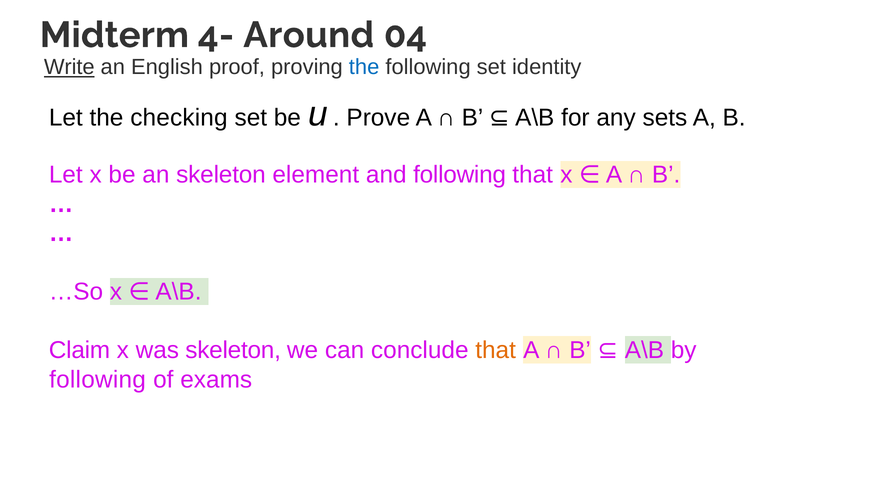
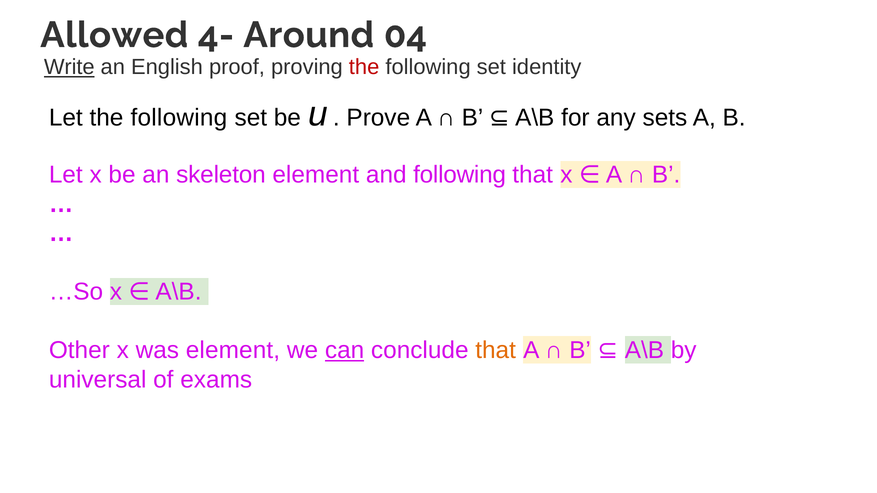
Midterm: Midterm -> Allowed (114, 35)
the colour: blue -> red (364, 67)
Let the checking: checking -> following (179, 118)
Claim: Claim -> Other (79, 350)
was skeleton: skeleton -> element (233, 350)
can underline: none -> present (345, 350)
following: following -> universal (98, 380)
